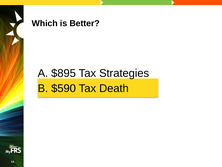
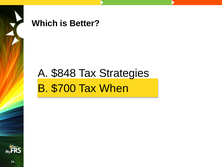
$895: $895 -> $848 (64, 73)
$590: $590 -> $700 (64, 88)
Death: Death -> When (114, 88)
